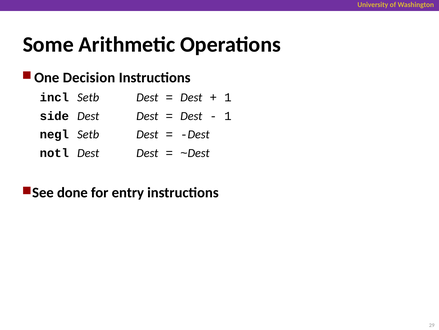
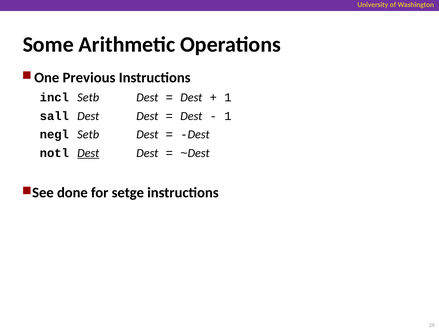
Decision: Decision -> Previous (89, 77)
side: side -> sall (54, 116)
Dest underline: none -> present (88, 153)
entry: entry -> setge (128, 192)
